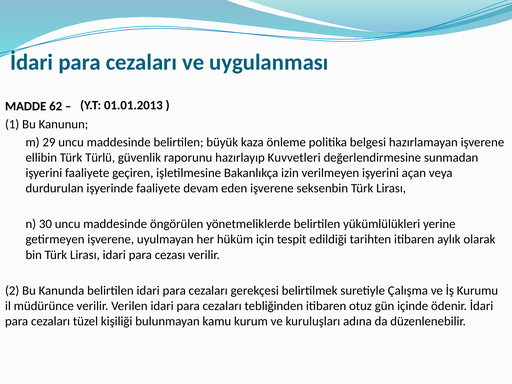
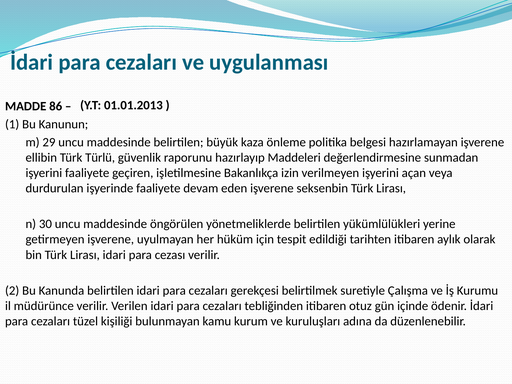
62: 62 -> 86 (56, 106)
Kuvvetleri: Kuvvetleri -> Maddeleri (294, 158)
